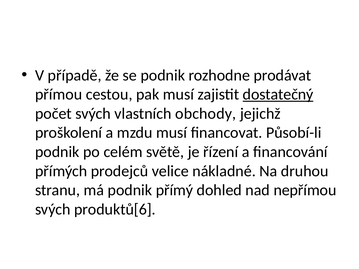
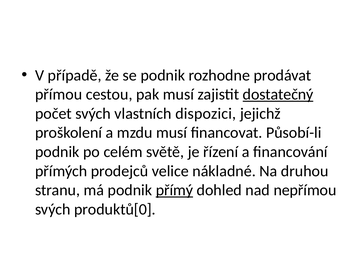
obchody: obchody -> dispozici (206, 114)
přímý underline: none -> present (174, 190)
produktů[6: produktů[6 -> produktů[0 (115, 209)
